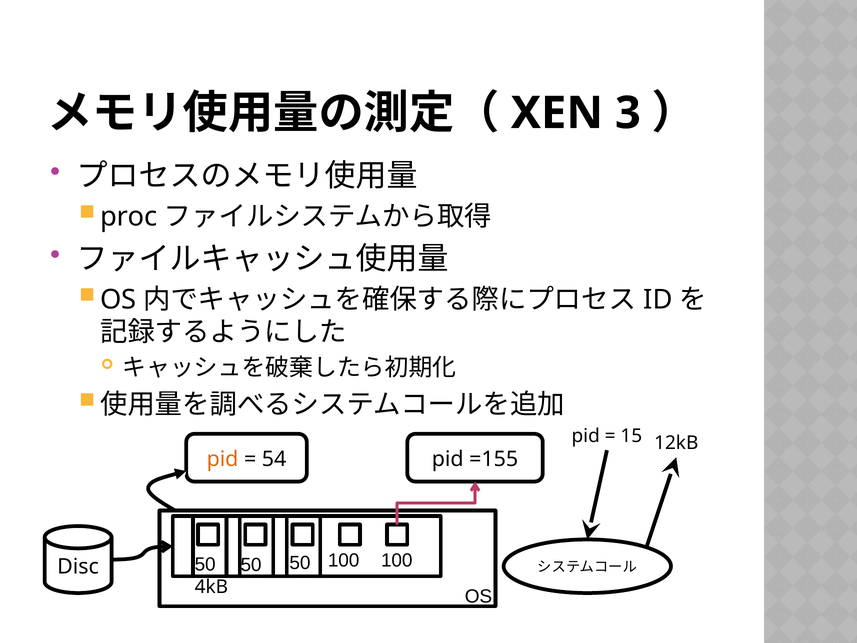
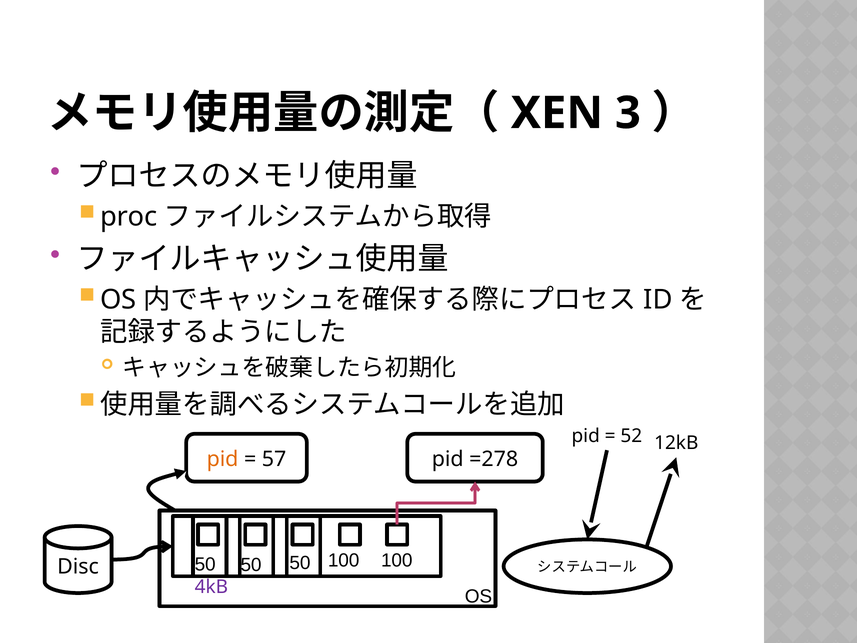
15: 15 -> 52 (631, 436)
54: 54 -> 57 (274, 459)
=155: =155 -> =278 (494, 459)
4kB colour: black -> purple (211, 587)
